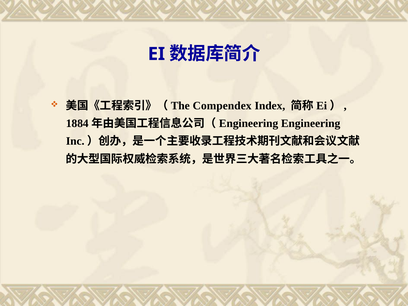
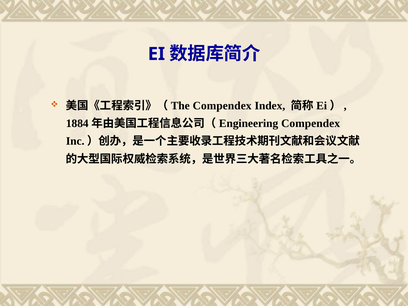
Engineering: Engineering -> Compendex (311, 124)
